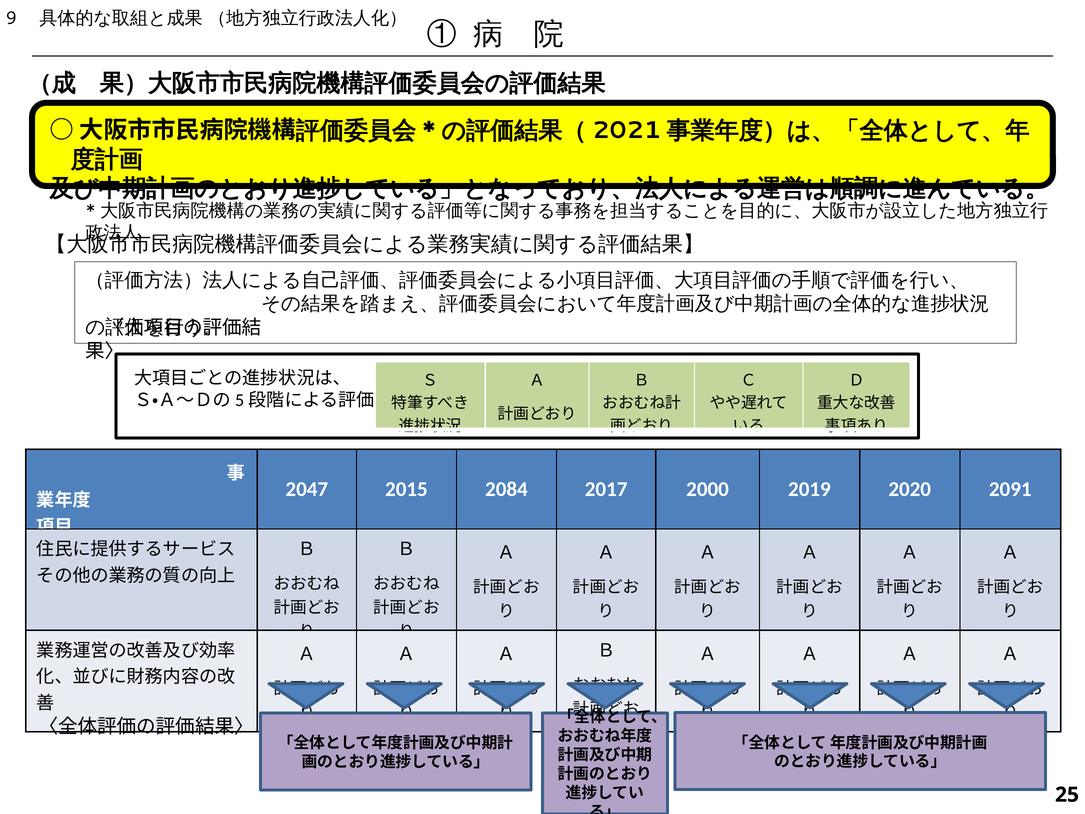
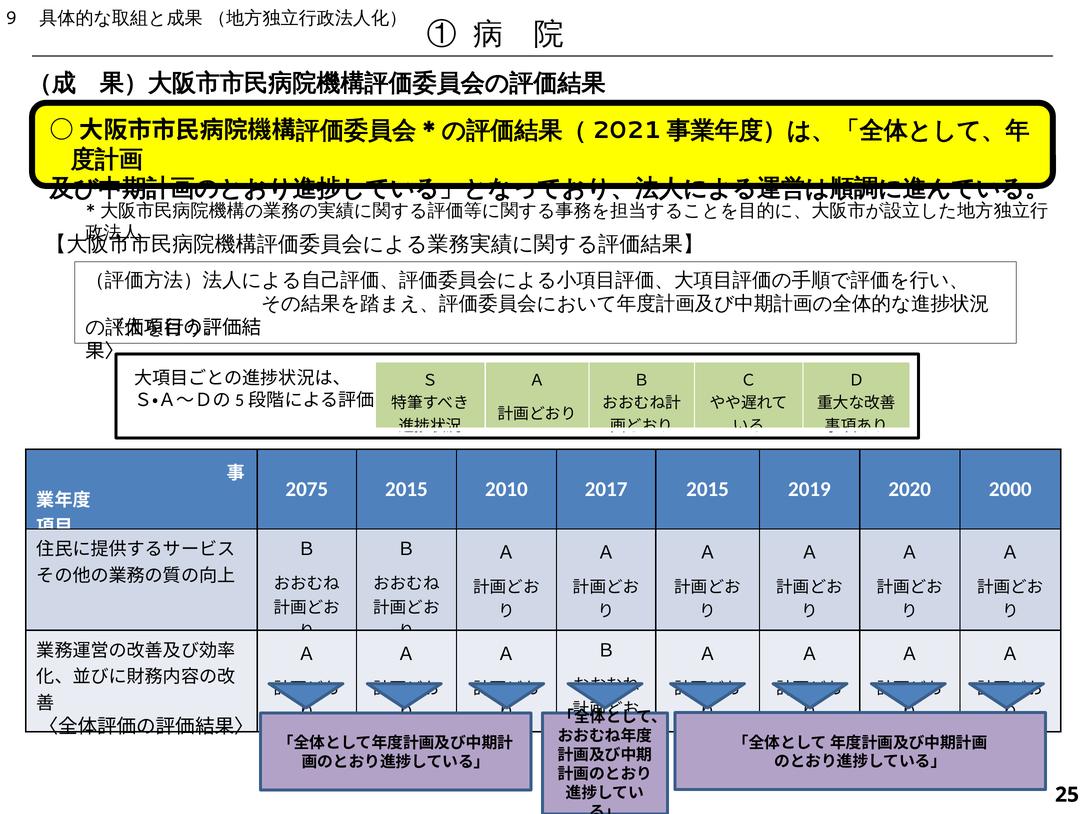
2047: 2047 -> 2075 (307, 489)
2084: 2084 -> 2010 (506, 489)
2017 2000: 2000 -> 2015 (708, 489)
2091: 2091 -> 2000 (1010, 489)
